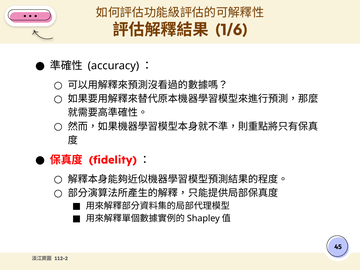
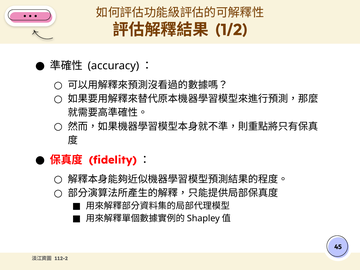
1/6: 1/6 -> 1/2 (231, 30)
